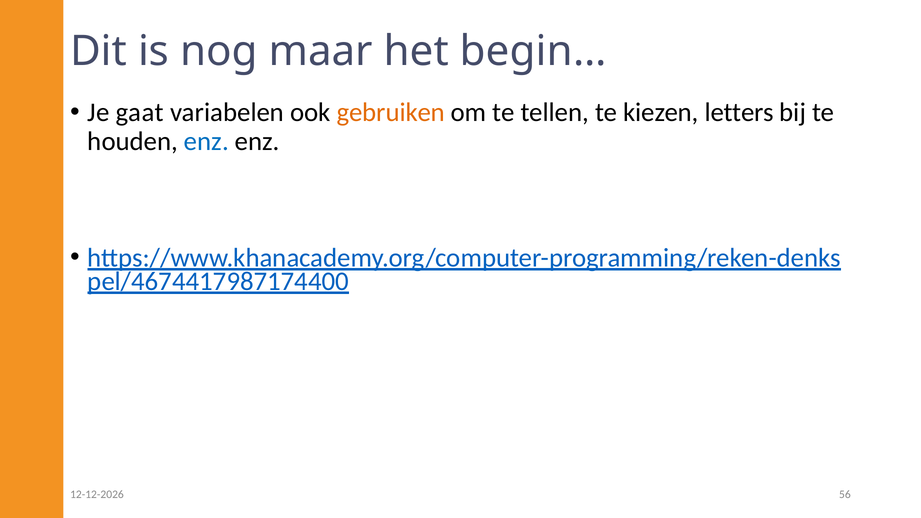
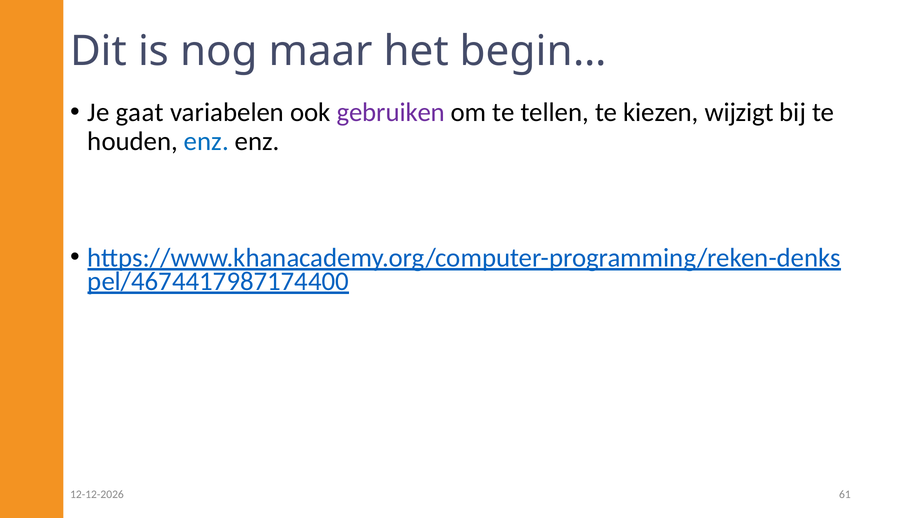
gebruiken colour: orange -> purple (391, 112)
letters: letters -> wijzigt (739, 112)
56: 56 -> 61 (845, 495)
